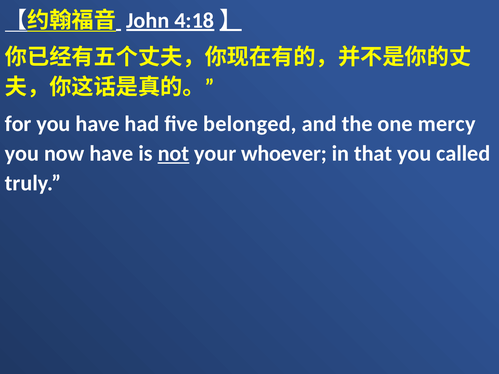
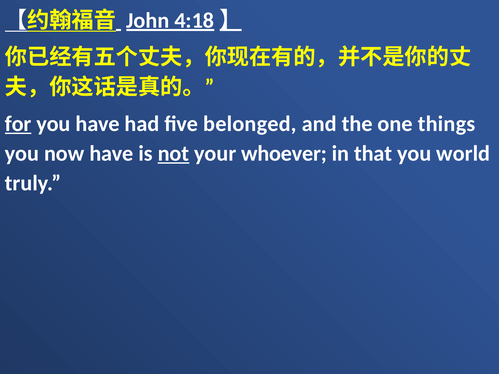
for underline: none -> present (18, 124)
mercy: mercy -> things (447, 124)
called: called -> world (463, 154)
